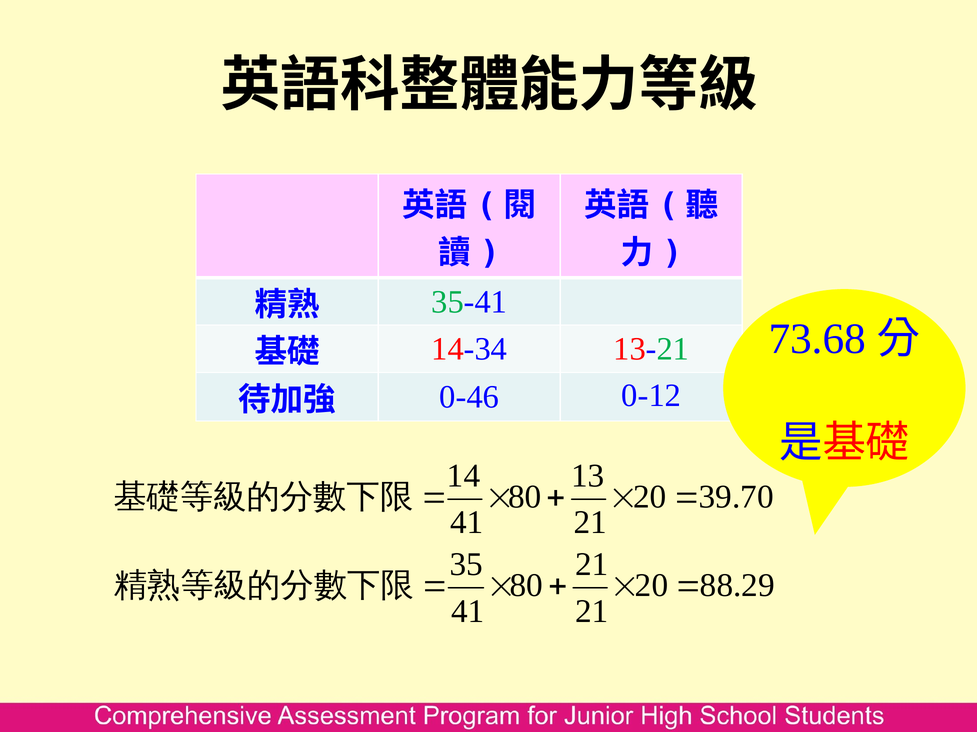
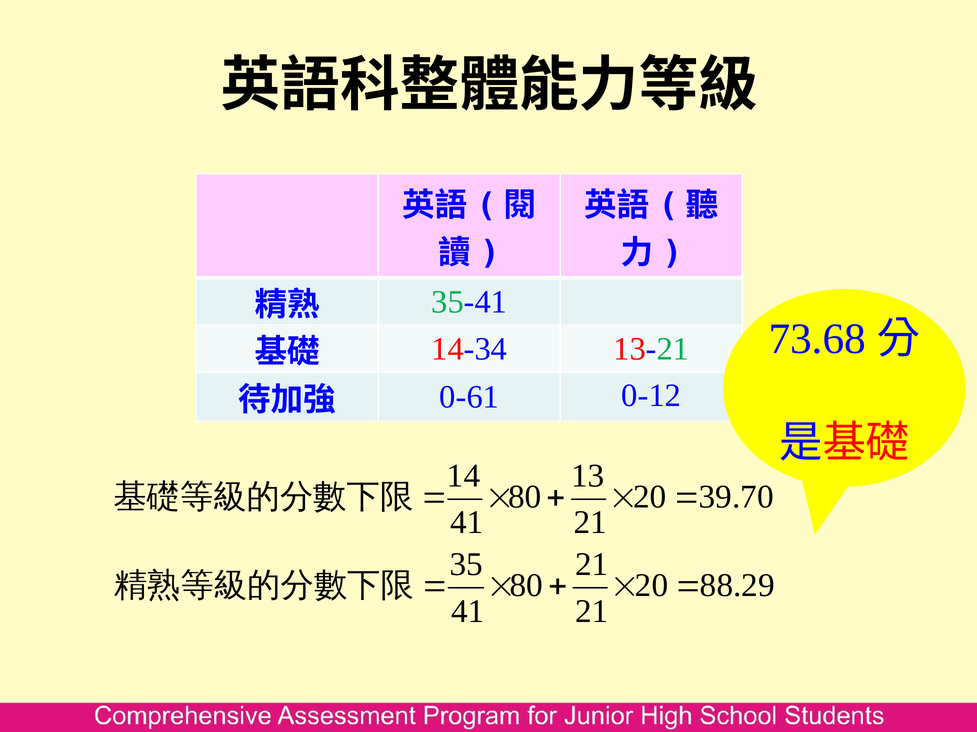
0-46: 0-46 -> 0-61 (469, 397)
